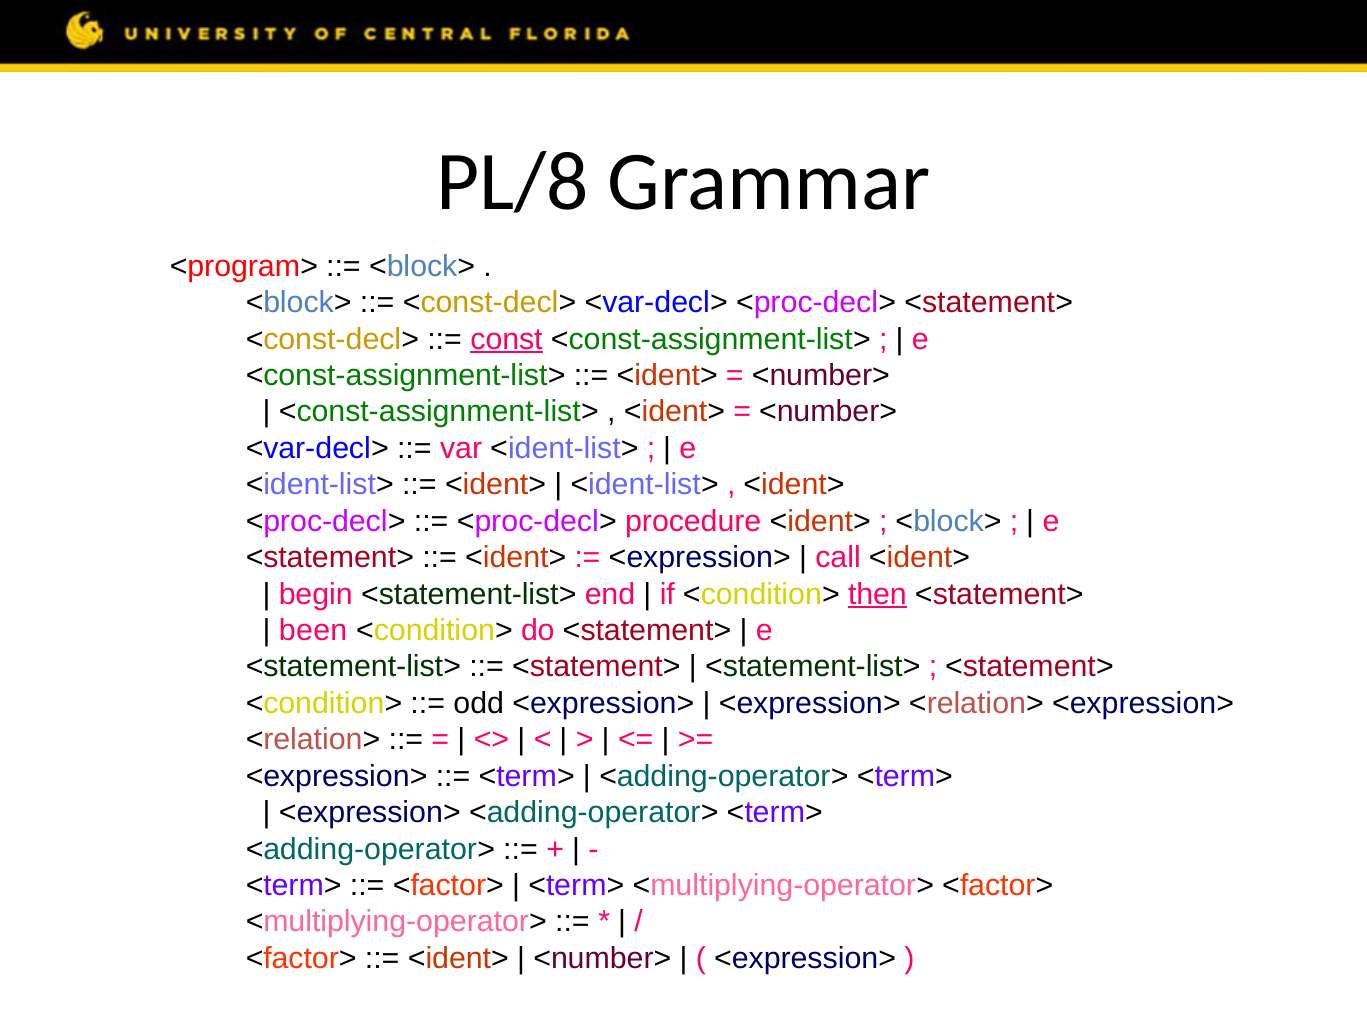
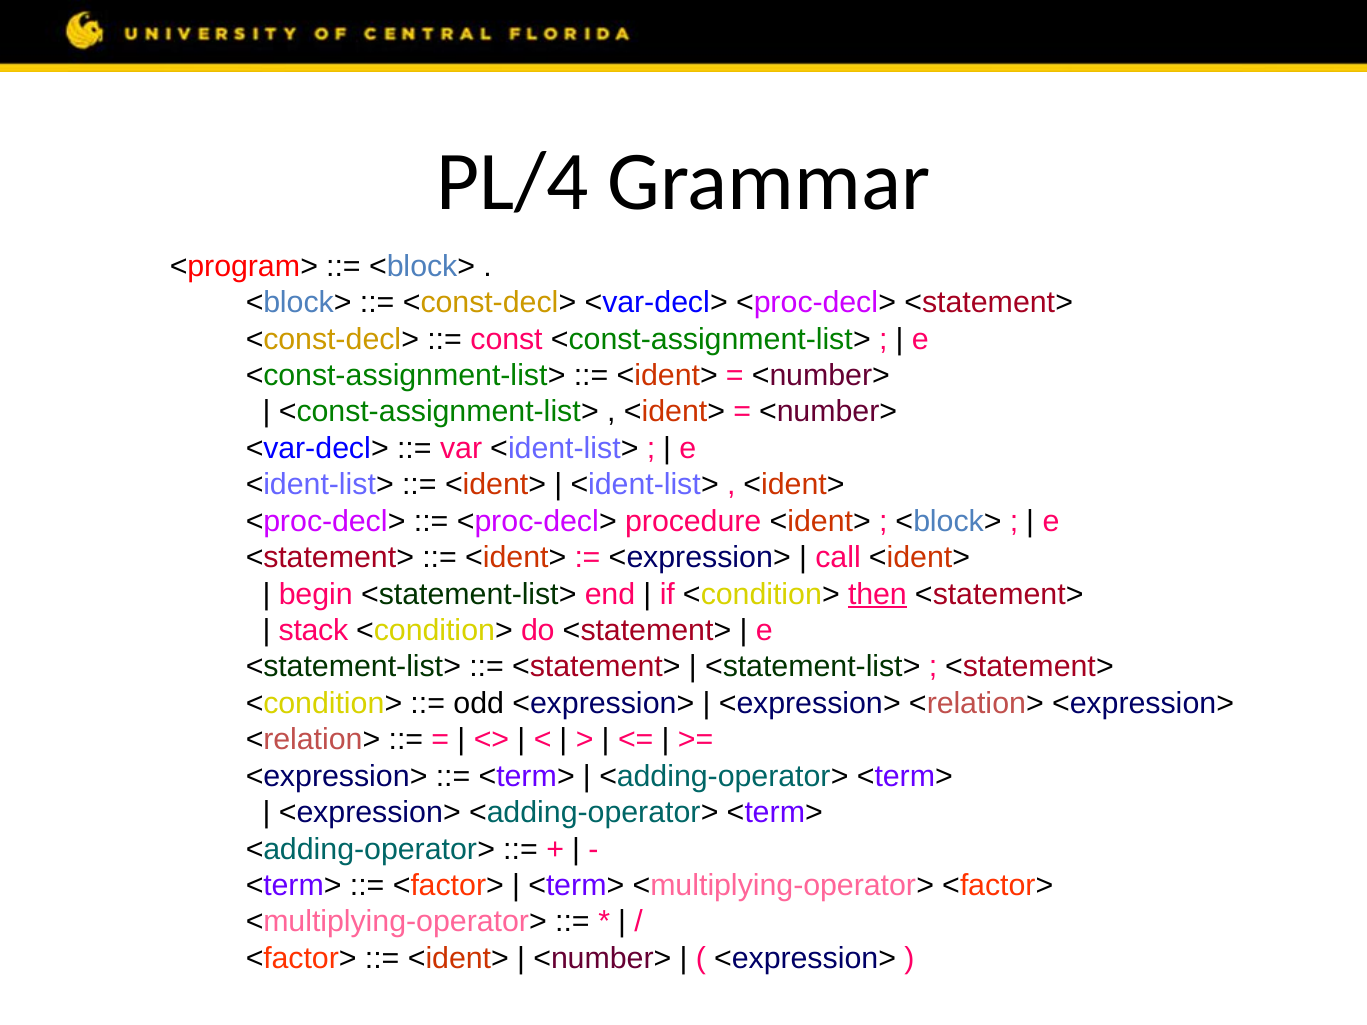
PL/8: PL/8 -> PL/4 (512, 182)
const underline: present -> none (507, 339)
been: been -> stack (313, 631)
